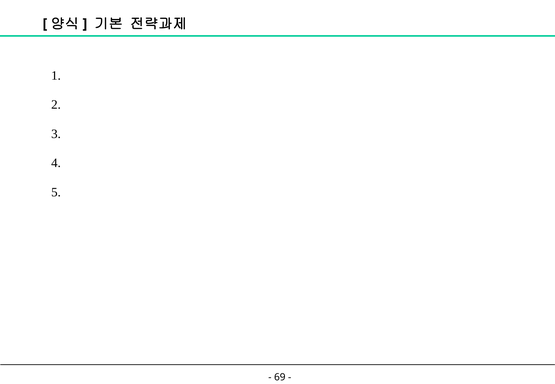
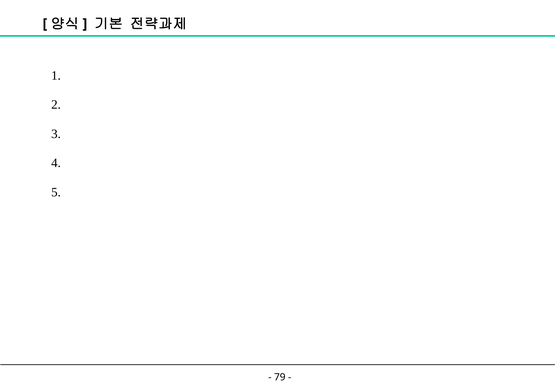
69: 69 -> 79 (280, 378)
